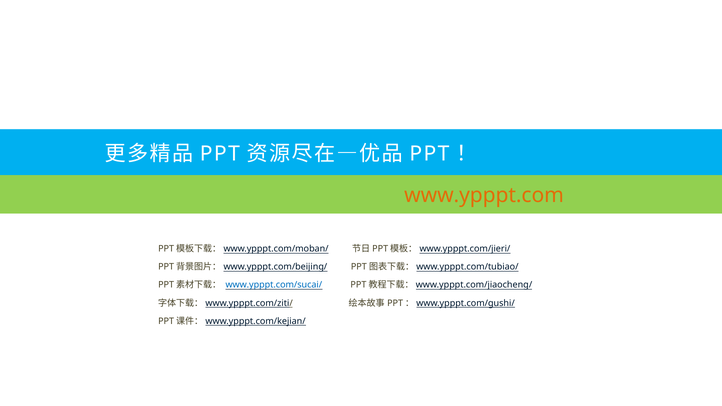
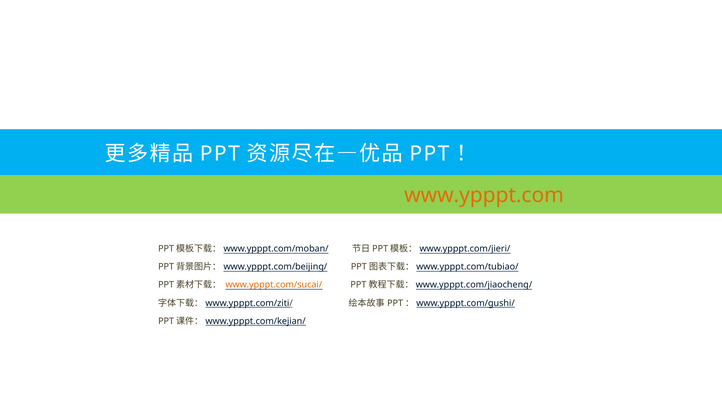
www.ypppt.com/sucai/ colour: blue -> orange (274, 285)
